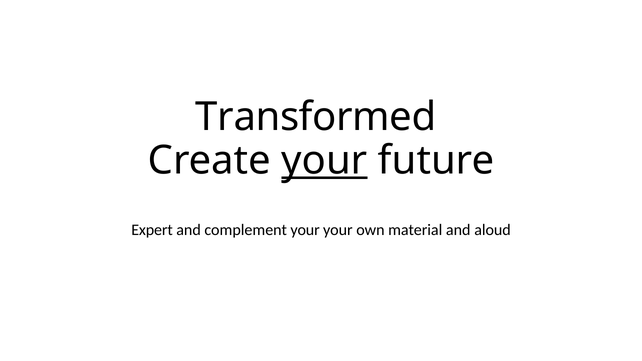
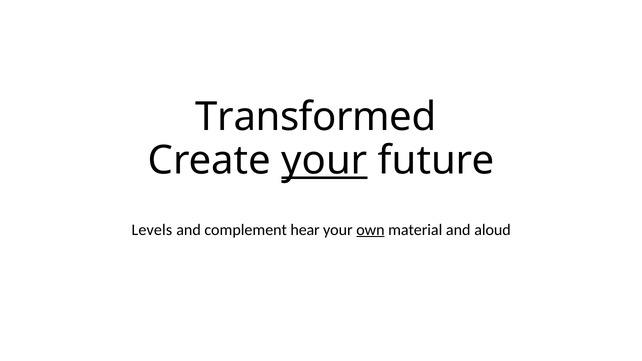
Expert: Expert -> Levels (152, 230)
complement your: your -> hear (305, 230)
own underline: none -> present (370, 230)
